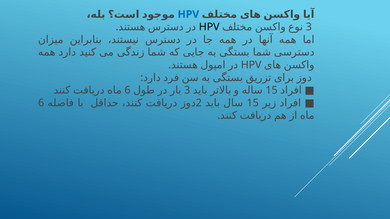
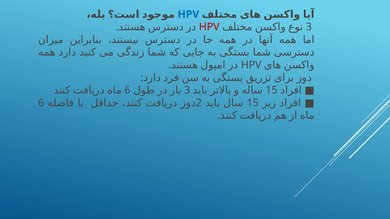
HPV colour: black -> red (209, 27)
